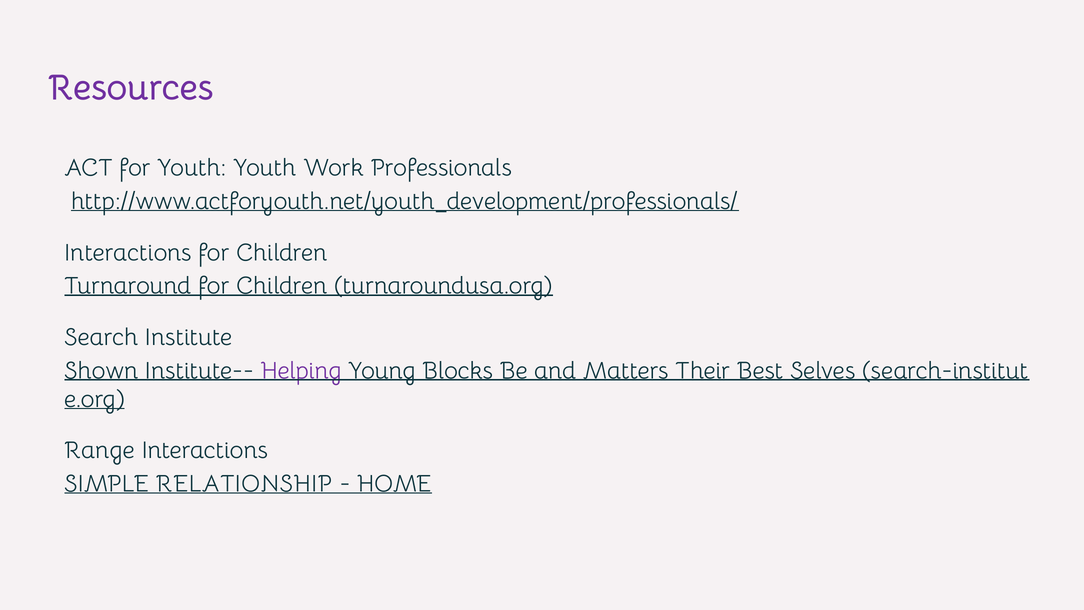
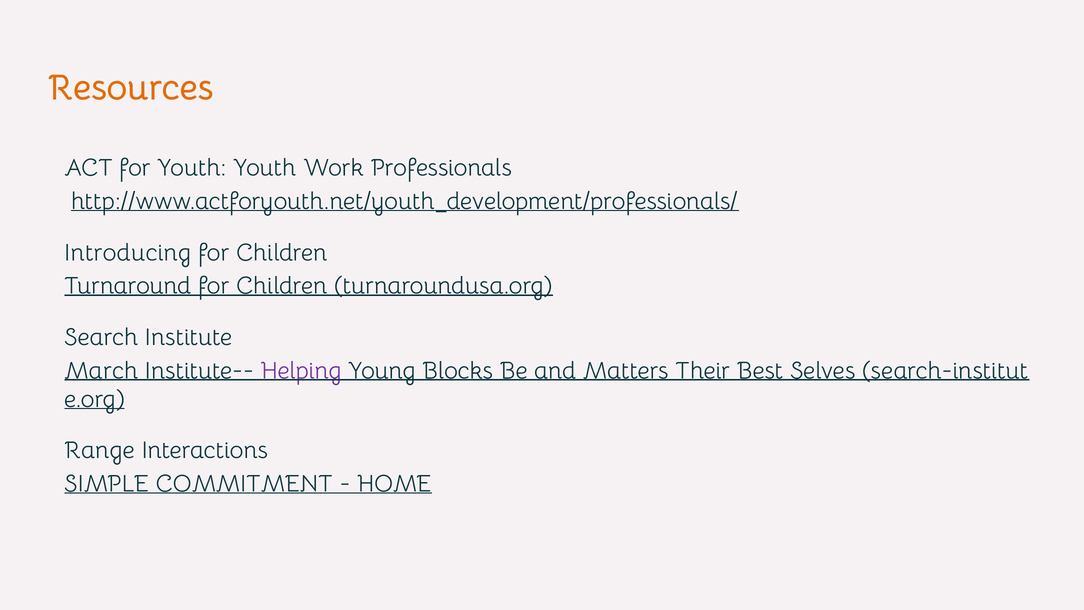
Resources colour: purple -> orange (131, 88)
Interactions: Interactions -> Introducing (128, 253)
Shown: Shown -> March (101, 371)
RELATIONSHIP: RELATIONSHIP -> COMMITMENT (244, 484)
